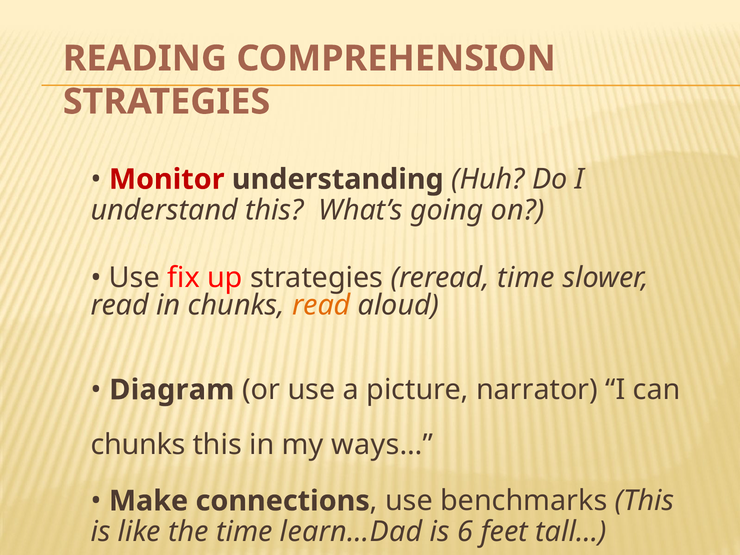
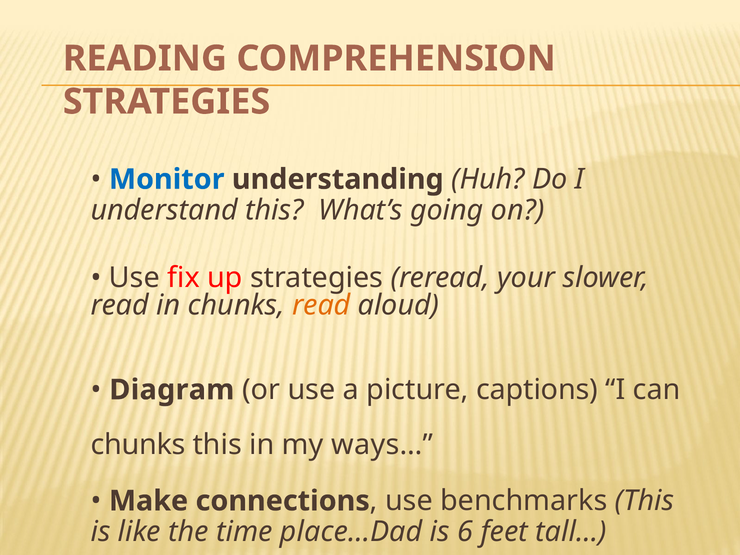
Monitor colour: red -> blue (167, 179)
reread time: time -> your (526, 278)
narrator: narrator -> captions (537, 390)
learn…Dad: learn…Dad -> place…Dad (351, 532)
